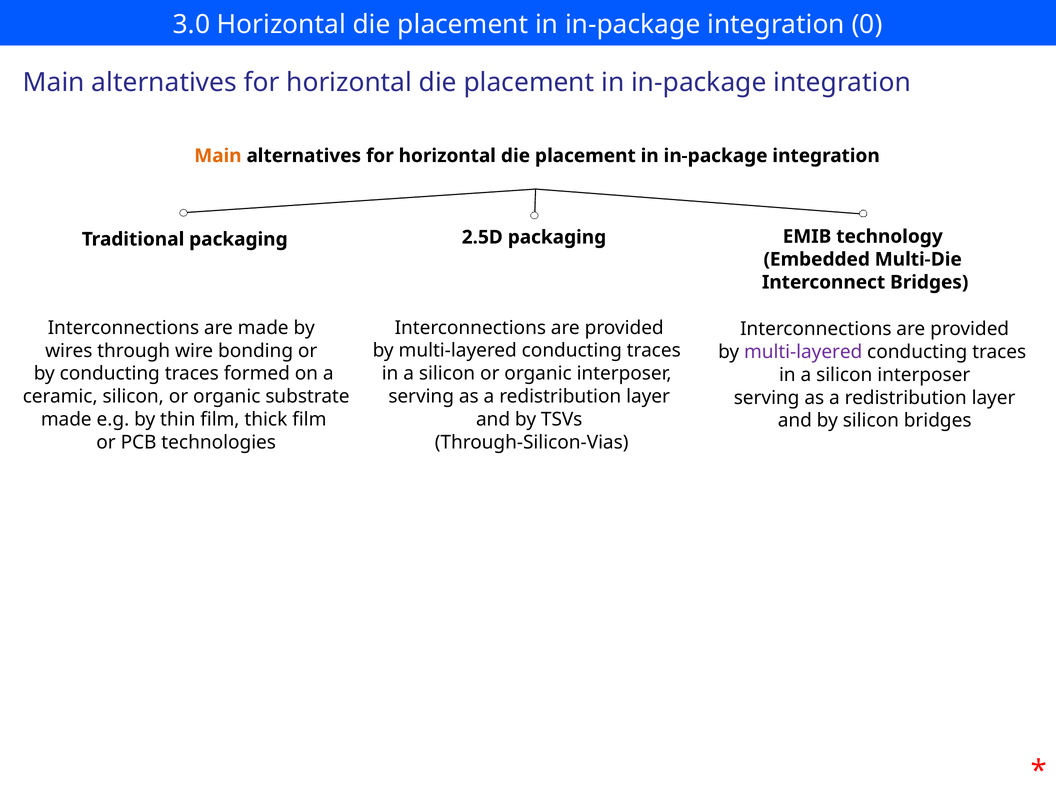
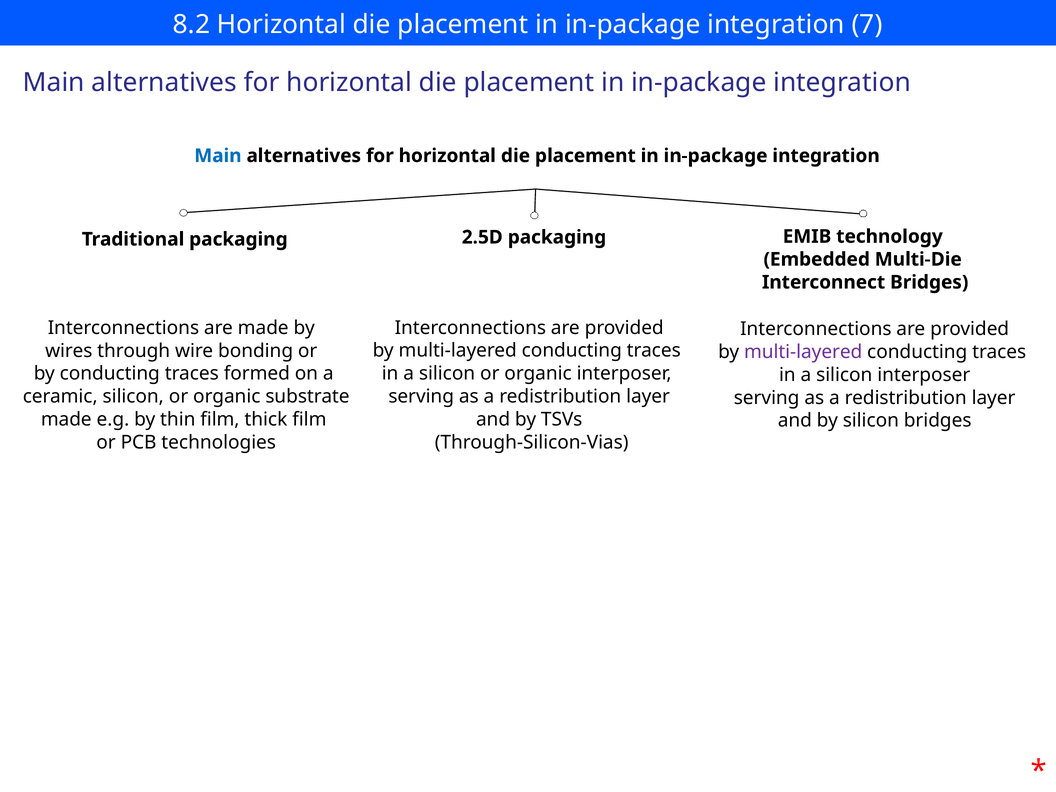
3.0: 3.0 -> 8.2 (192, 25)
0: 0 -> 7 (867, 25)
Main colour: orange -> blue (218, 156)
